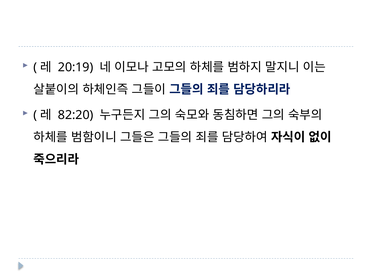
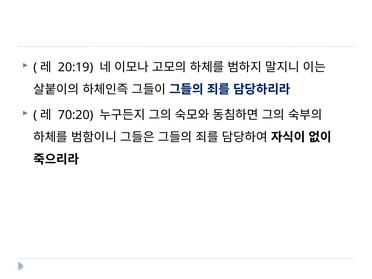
82:20: 82:20 -> 70:20 (76, 115)
